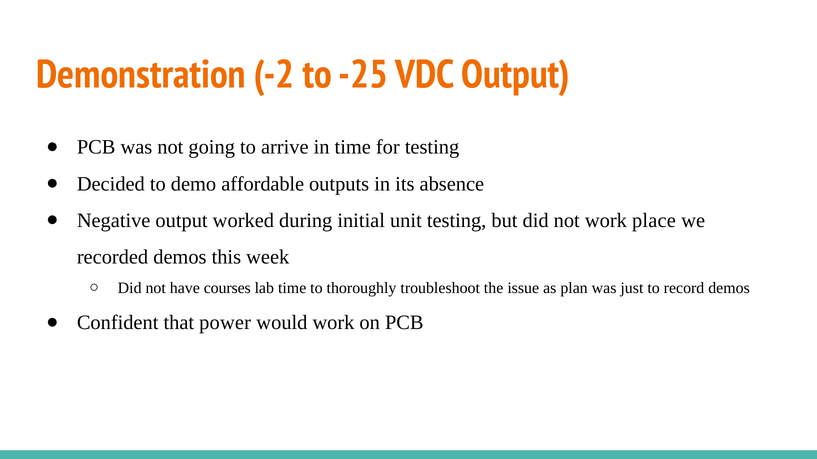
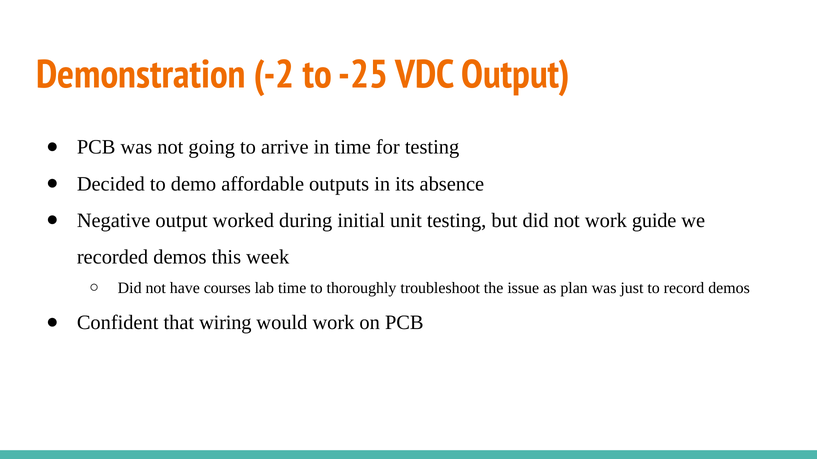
place: place -> guide (654, 221)
power: power -> wiring (225, 323)
